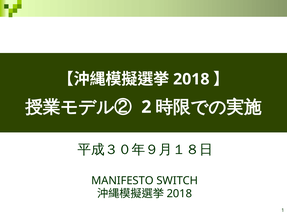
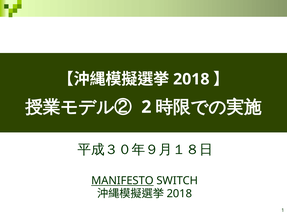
MANIFESTO underline: none -> present (122, 181)
